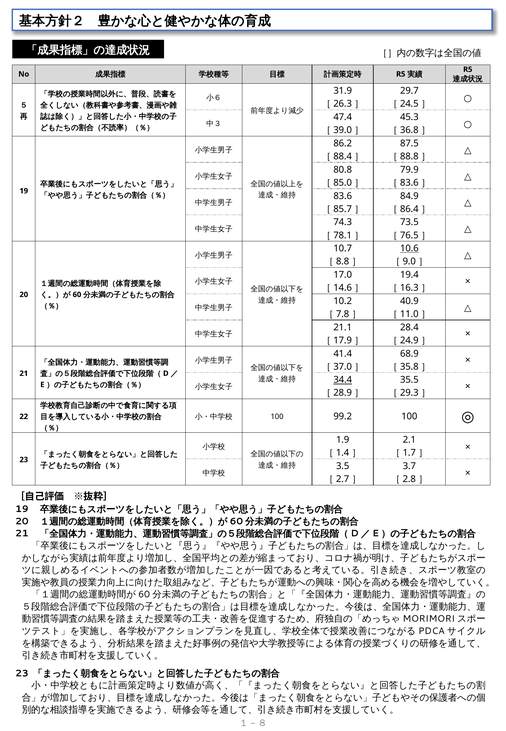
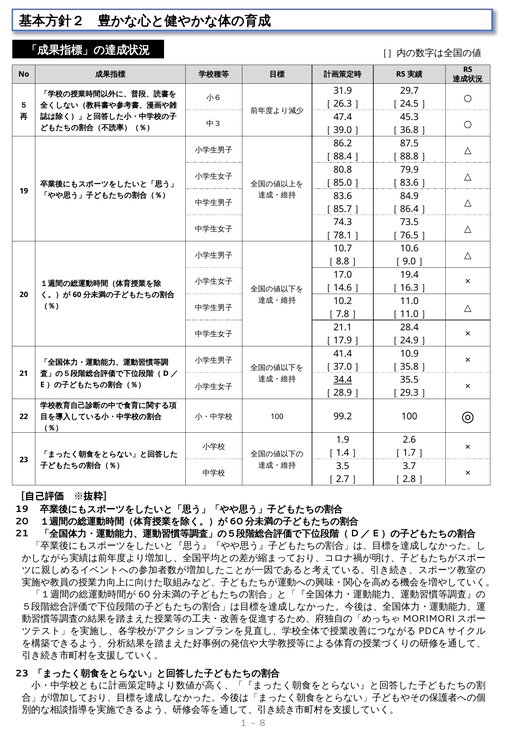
10.6 underline: present -> none (409, 248)
40.9: 40.9 -> 11.0 (409, 301)
68.9: 68.9 -> 10.9 (409, 354)
2.1: 2.1 -> 2.6 (409, 440)
